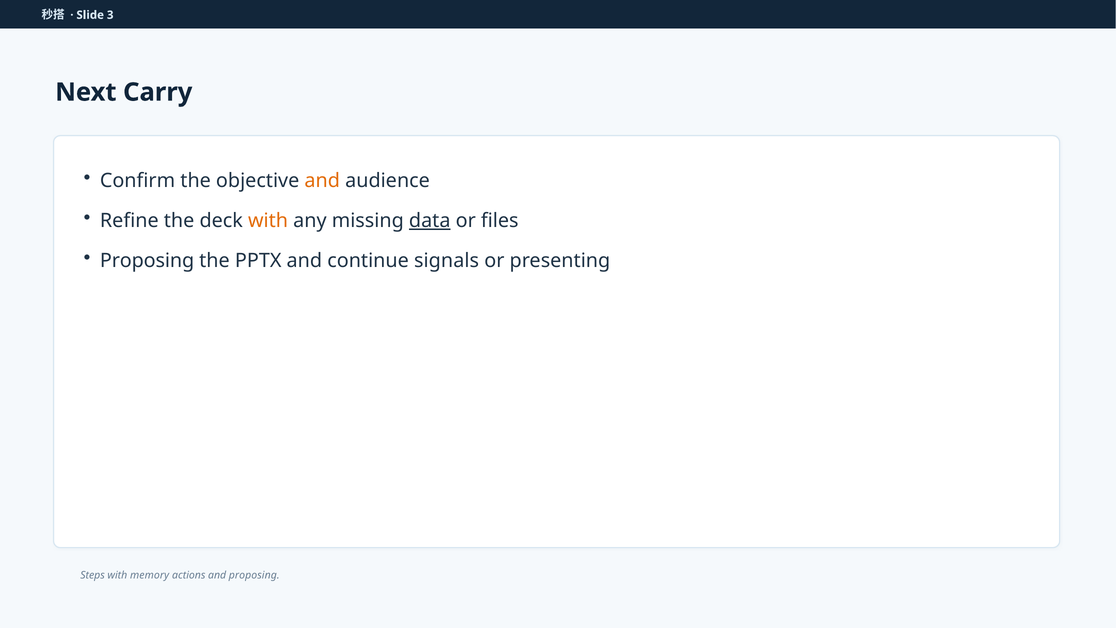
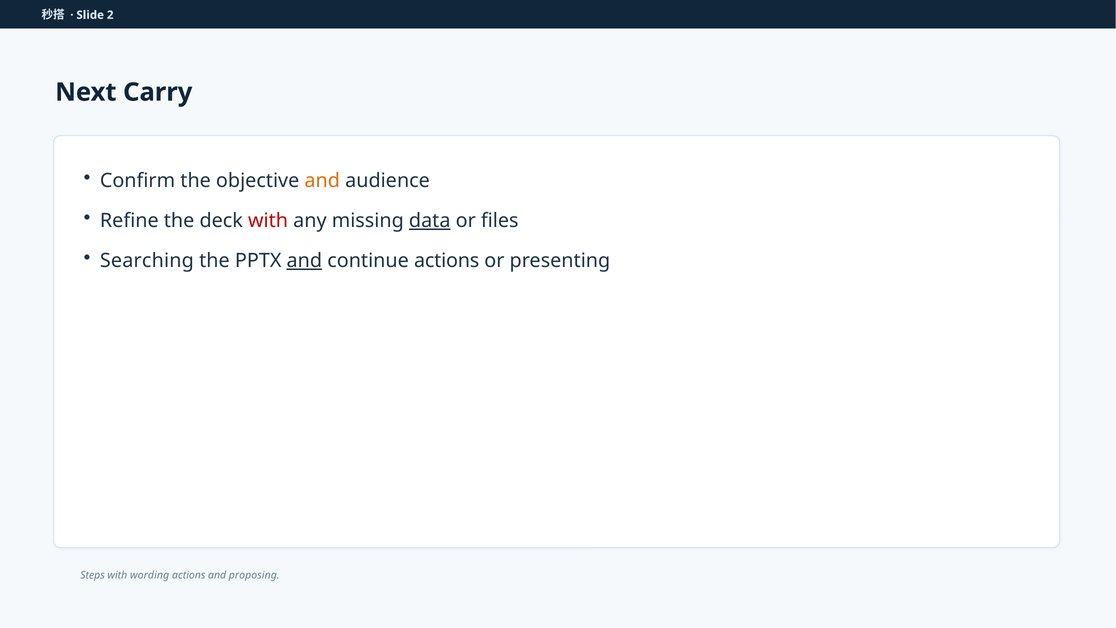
3: 3 -> 2 (110, 15)
with colour: orange -> red (268, 221)
Proposing: Proposing -> Searching (147, 261)
and underline: none -> present (304, 261)
continue signals: signals -> actions (447, 261)
memory: memory -> wording (150, 575)
